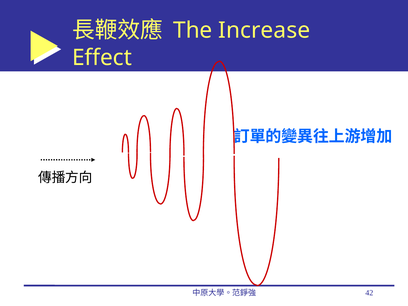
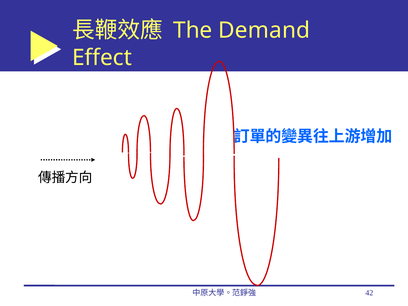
Increase: Increase -> Demand (264, 30)
